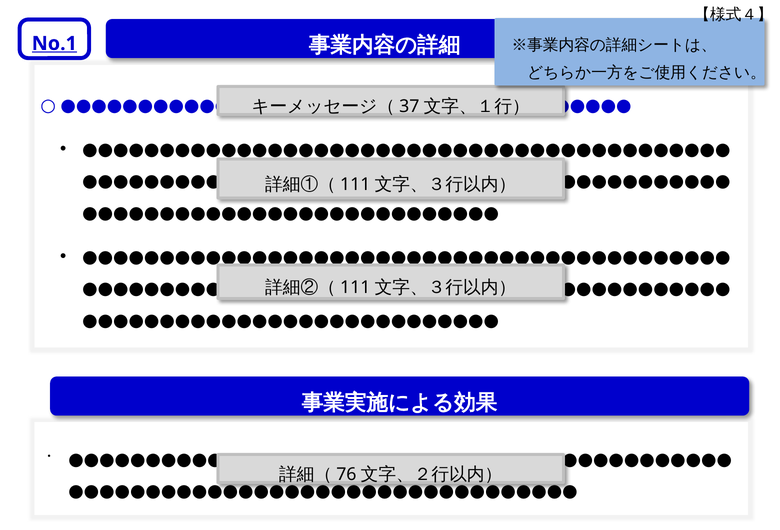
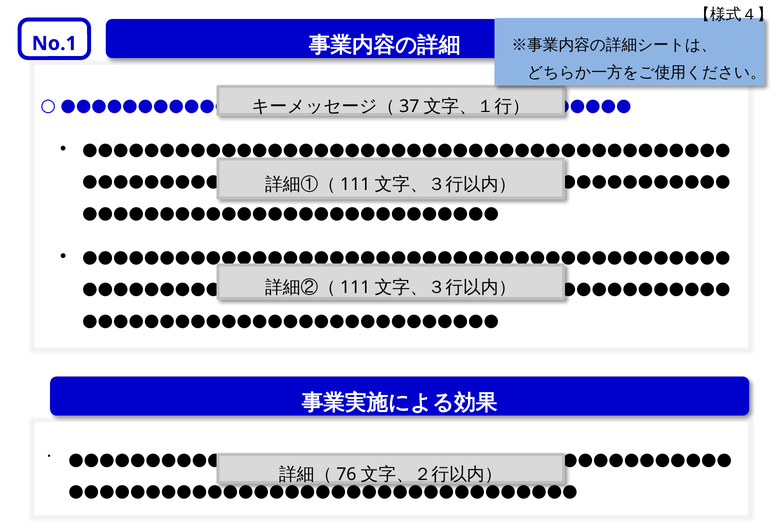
No.1 underline: present -> none (54, 43)
